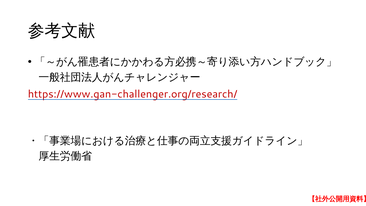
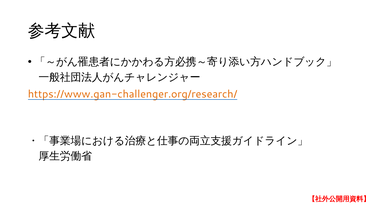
https://www.gan-challenger.org/research/ colour: red -> orange (133, 94)
